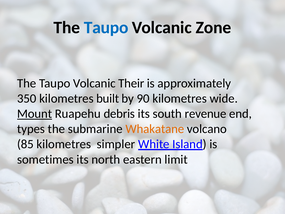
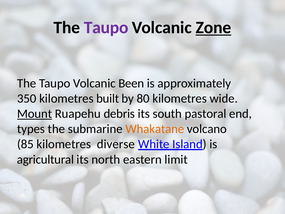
Taupo colour: blue -> purple (106, 28)
Zone underline: none -> present (213, 28)
Their: Their -> Been (131, 83)
90: 90 -> 80 (143, 98)
revenue: revenue -> pastoral (206, 114)
simpler: simpler -> diverse (116, 144)
sometimes: sometimes -> agricultural (45, 159)
